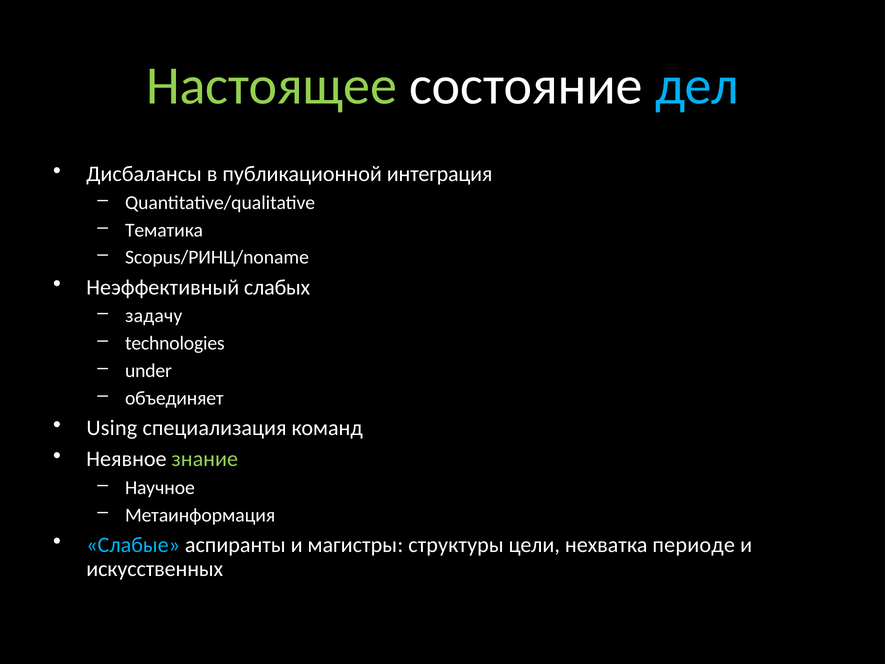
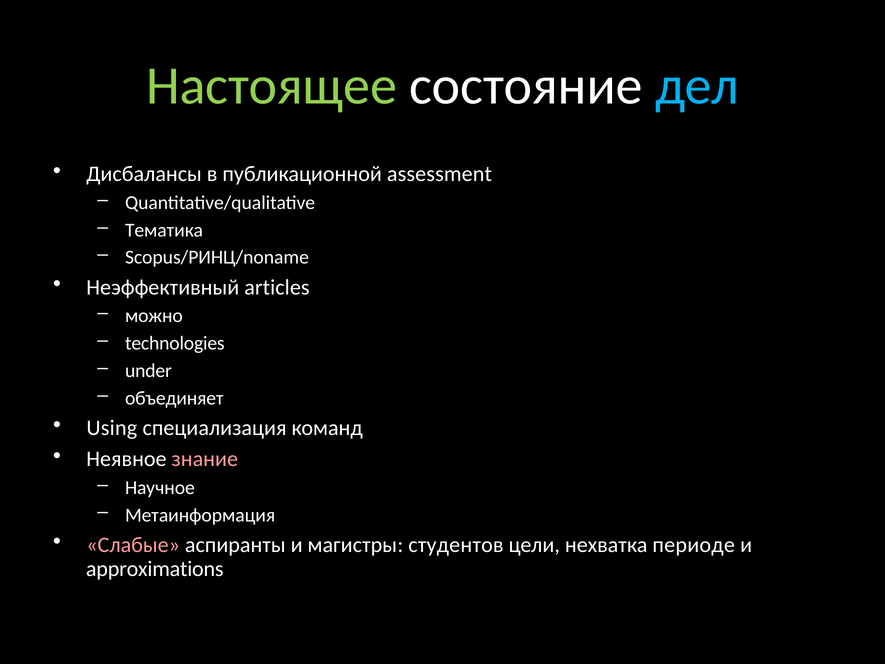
интеграция: интеграция -> assessment (439, 174)
слабых: слабых -> articles (277, 287)
задачу: задачу -> можно (154, 316)
знание colour: light green -> pink (205, 459)
Слабые colour: light blue -> pink (133, 545)
структуры: структуры -> студентов (456, 545)
искусственных: искусственных -> approximations (155, 569)
